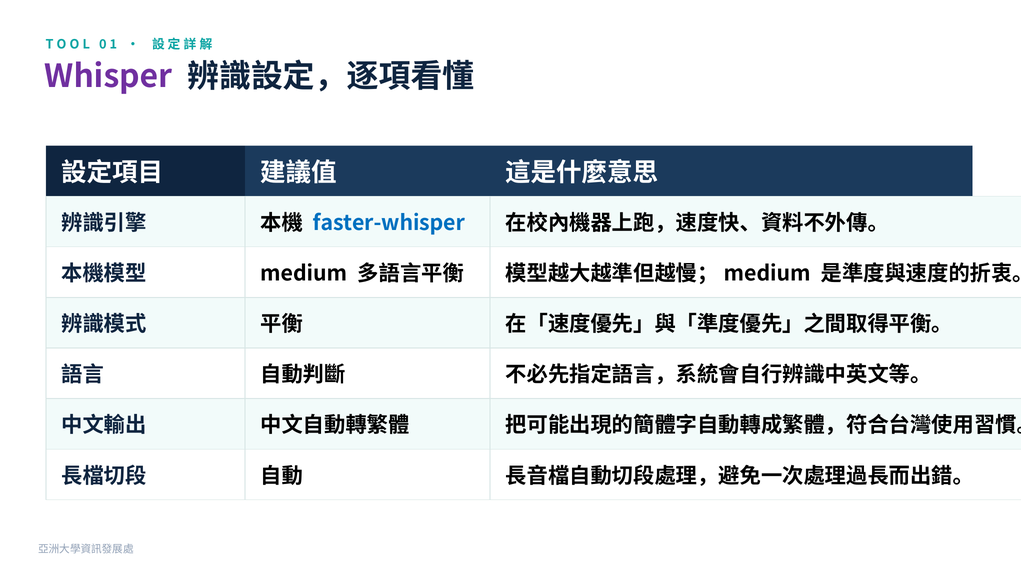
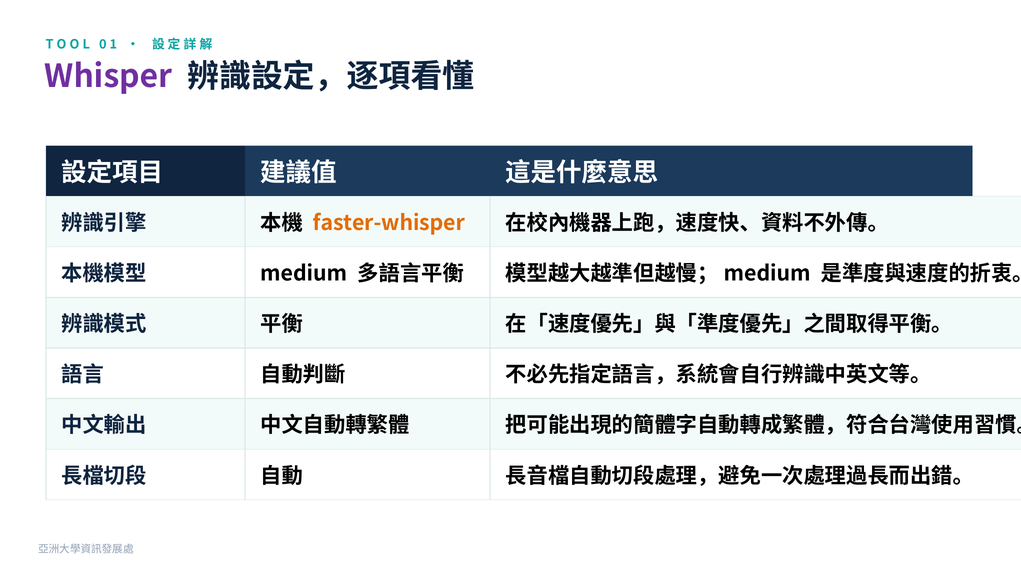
faster-whisper colour: blue -> orange (389, 223)
